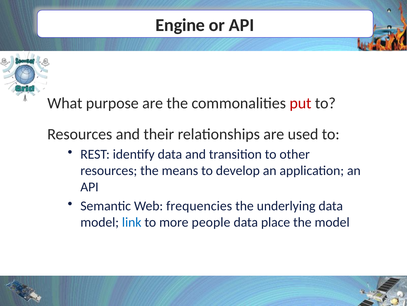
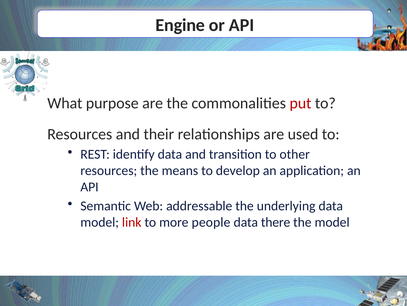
frequencies: frequencies -> addressable (199, 206)
link colour: blue -> red (132, 222)
place: place -> there (276, 222)
